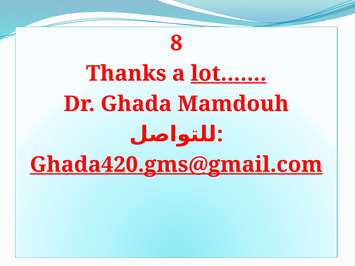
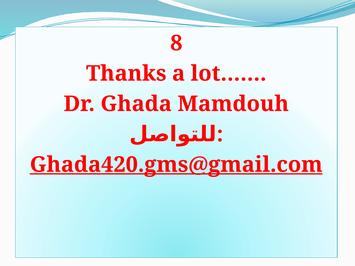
lot…… underline: present -> none (229, 74)
